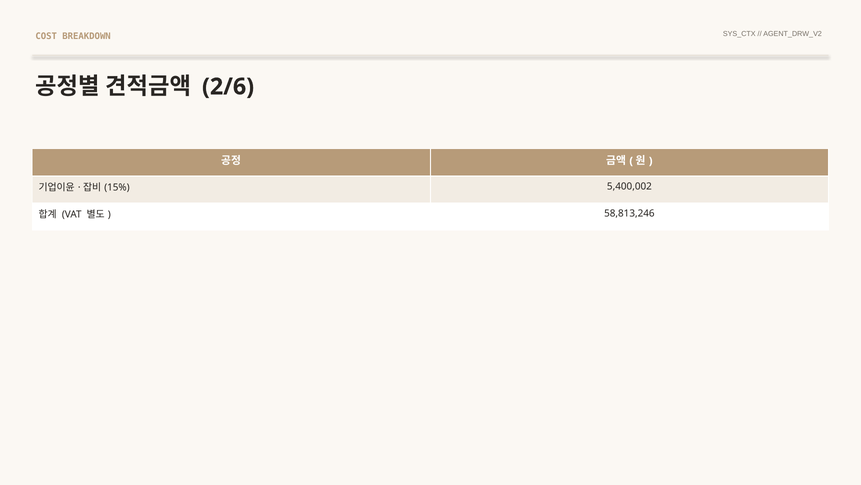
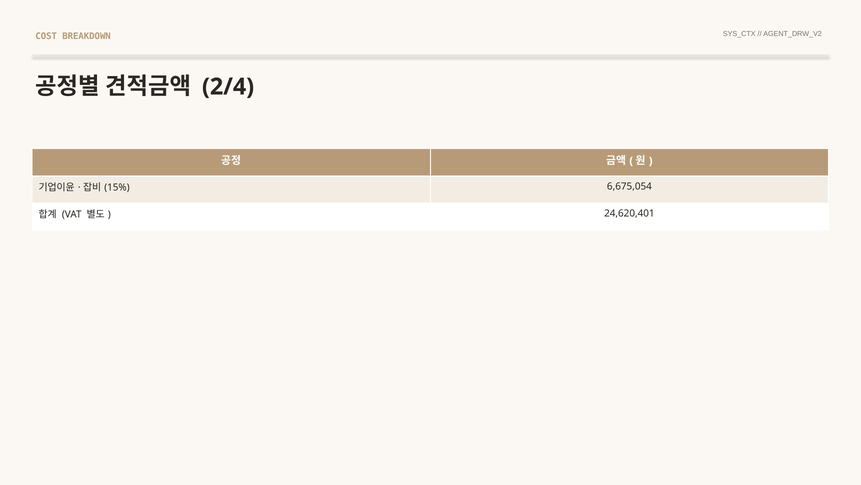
2/6: 2/6 -> 2/4 (228, 87)
5,400,002: 5,400,002 -> 6,675,054 (629, 186)
58,813,246: 58,813,246 -> 24,620,401 (629, 213)
